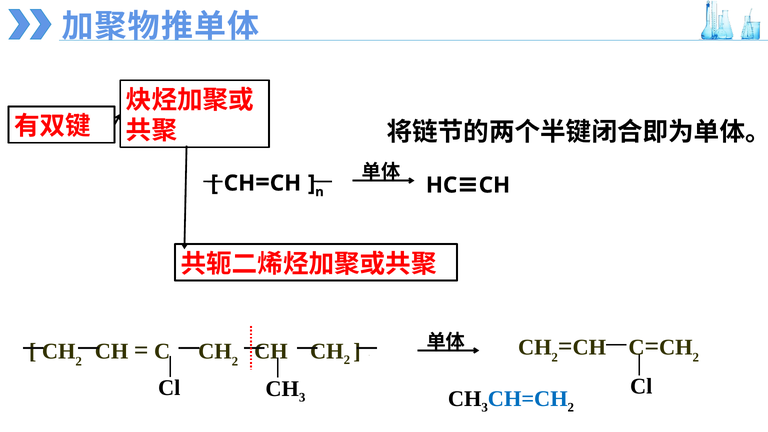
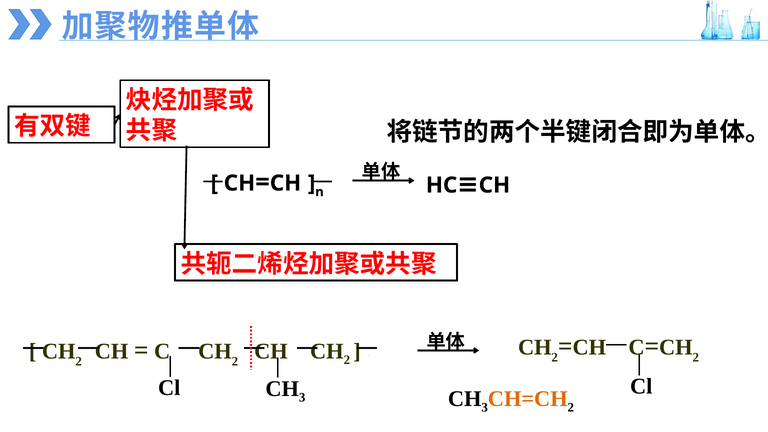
CH=CH colour: blue -> orange (528, 399)
